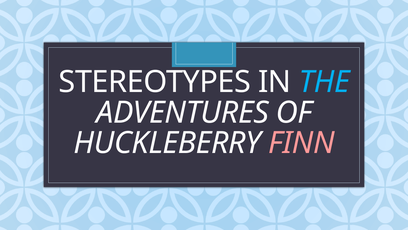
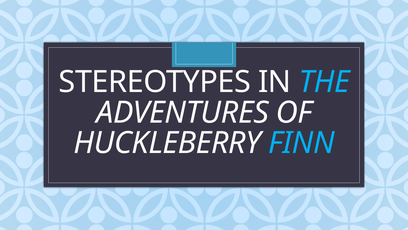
FINN colour: pink -> light blue (301, 143)
